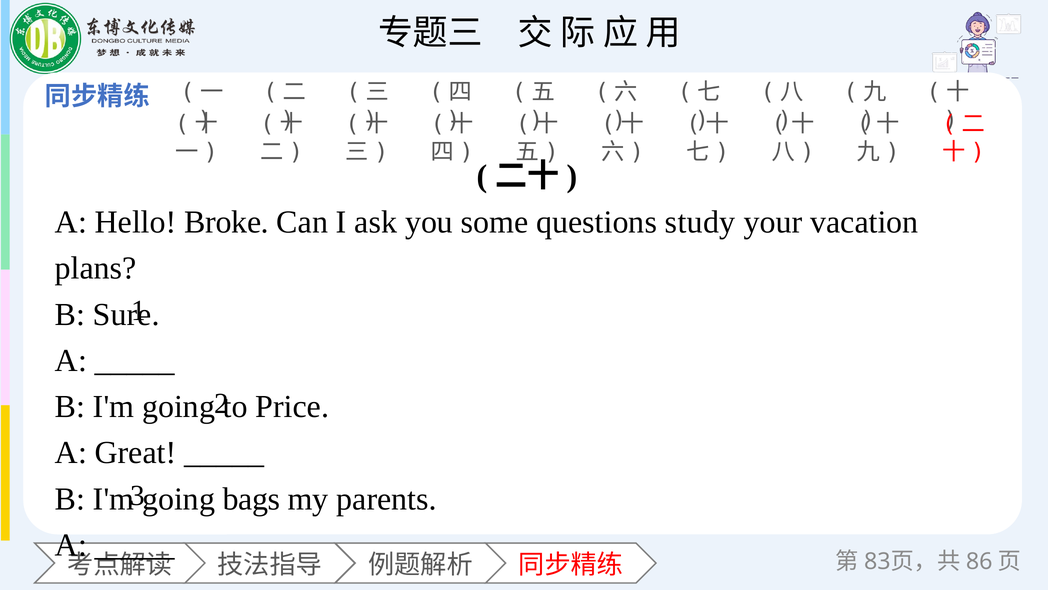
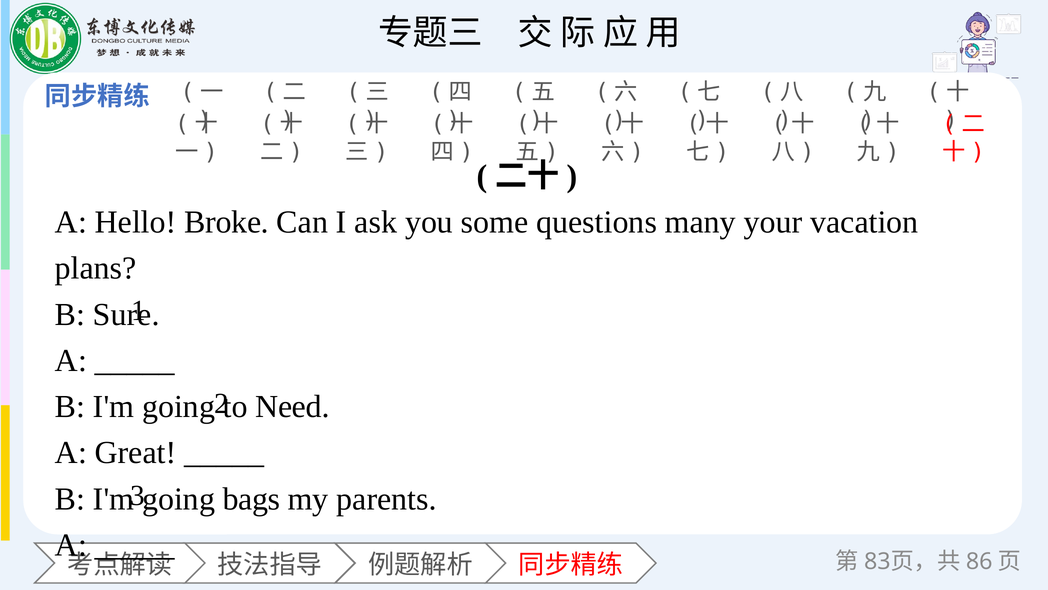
study: study -> many (700, 222)
Price: Price -> Need (292, 406)
